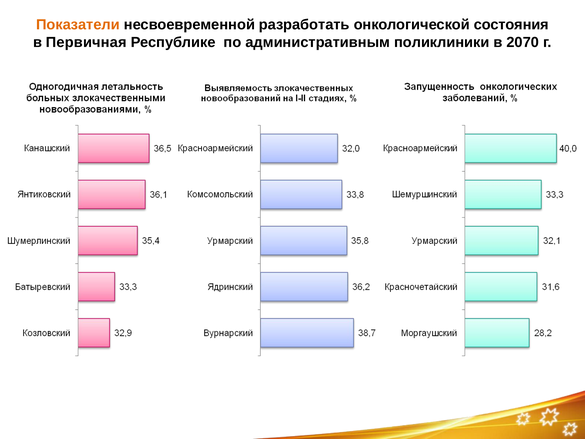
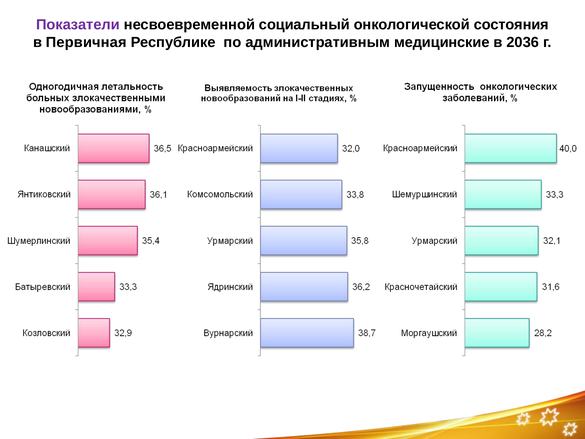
Показатели colour: orange -> purple (78, 25)
разработать: разработать -> социальный (304, 25)
поликлиники: поликлиники -> медицинские (442, 42)
2070: 2070 -> 2036 (523, 42)
